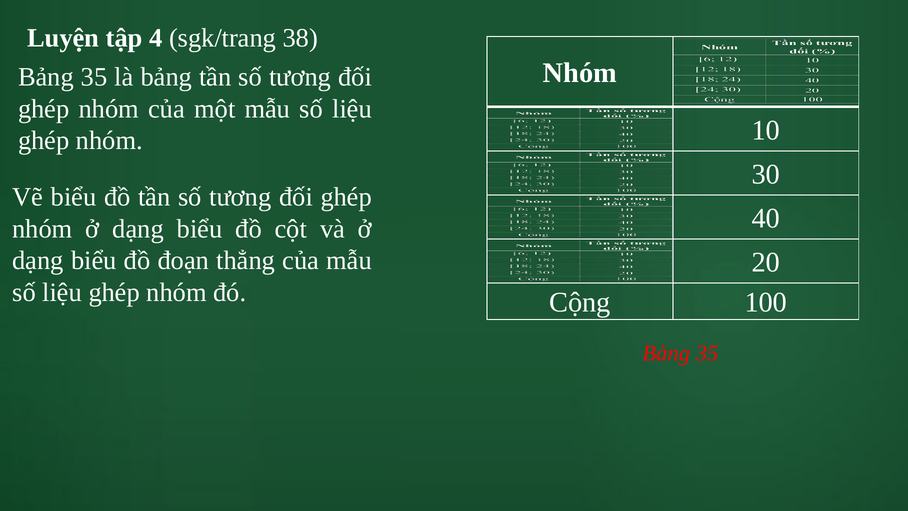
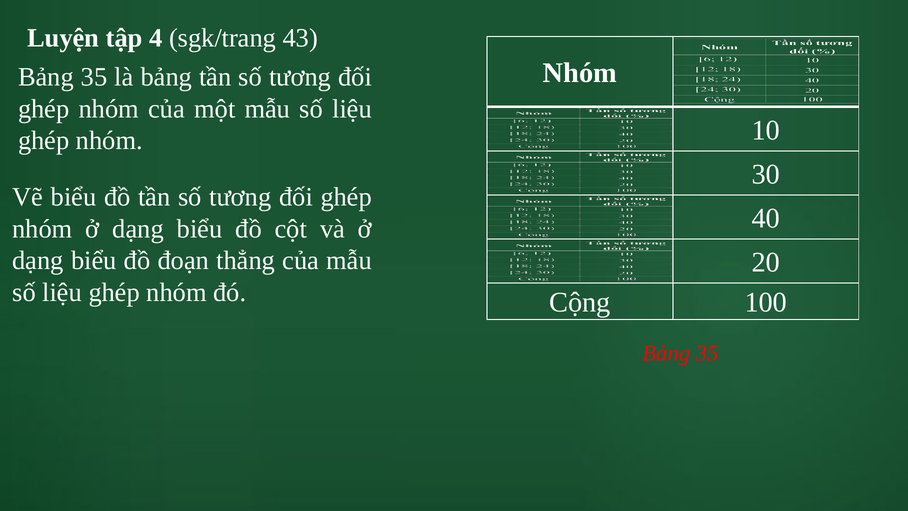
38: 38 -> 43 (300, 38)
